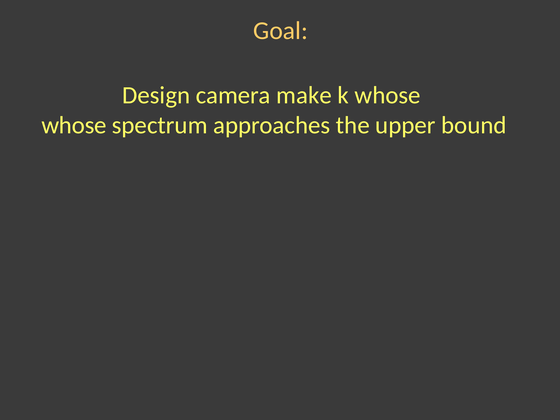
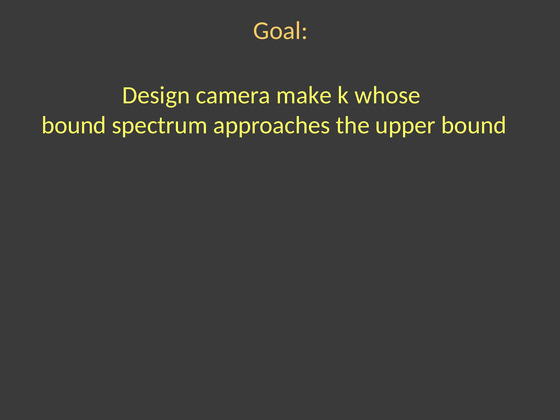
whose: whose -> bound (74, 125)
